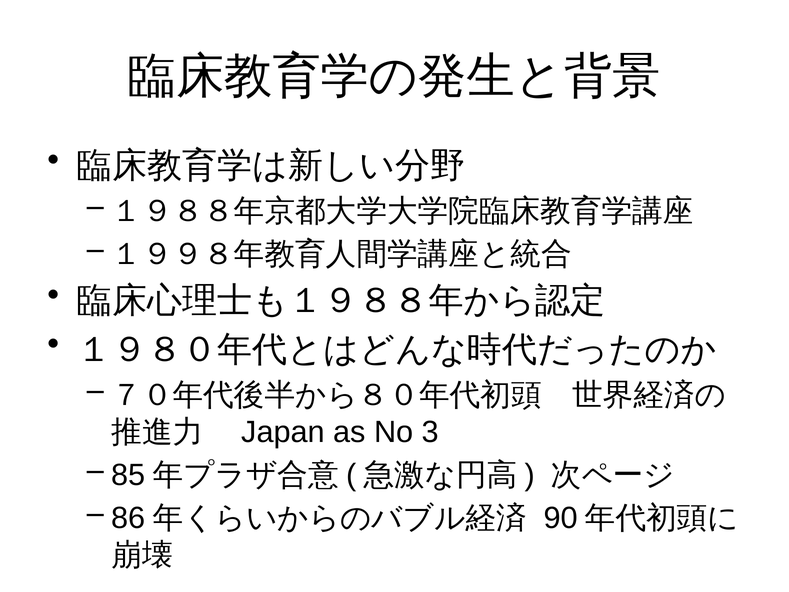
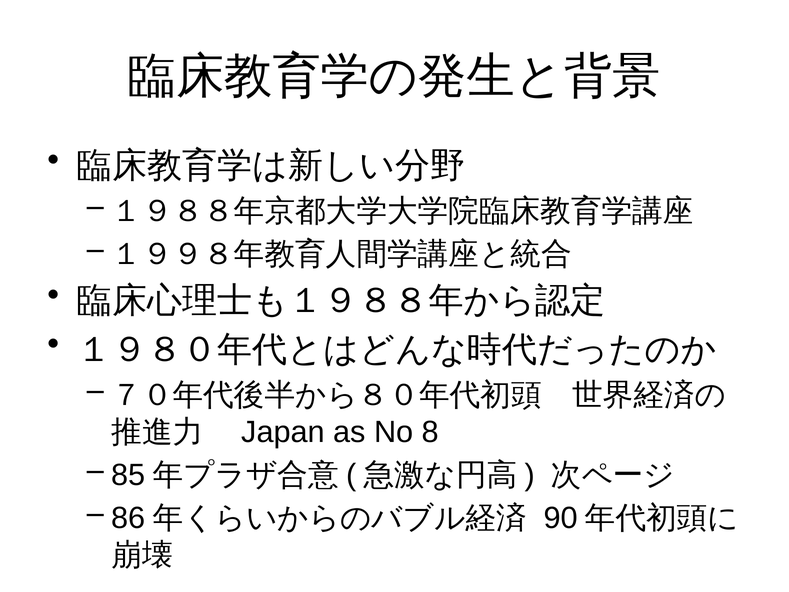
3: 3 -> 8 (430, 432)
